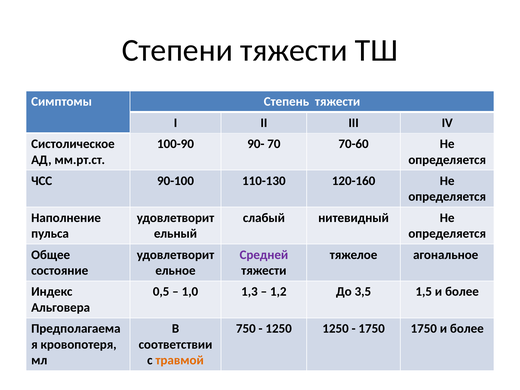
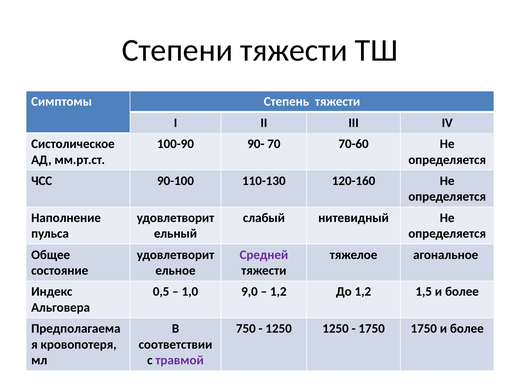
1,3: 1,3 -> 9,0 (249, 292)
До 3,5: 3,5 -> 1,2 (363, 292)
травмой colour: orange -> purple (180, 360)
